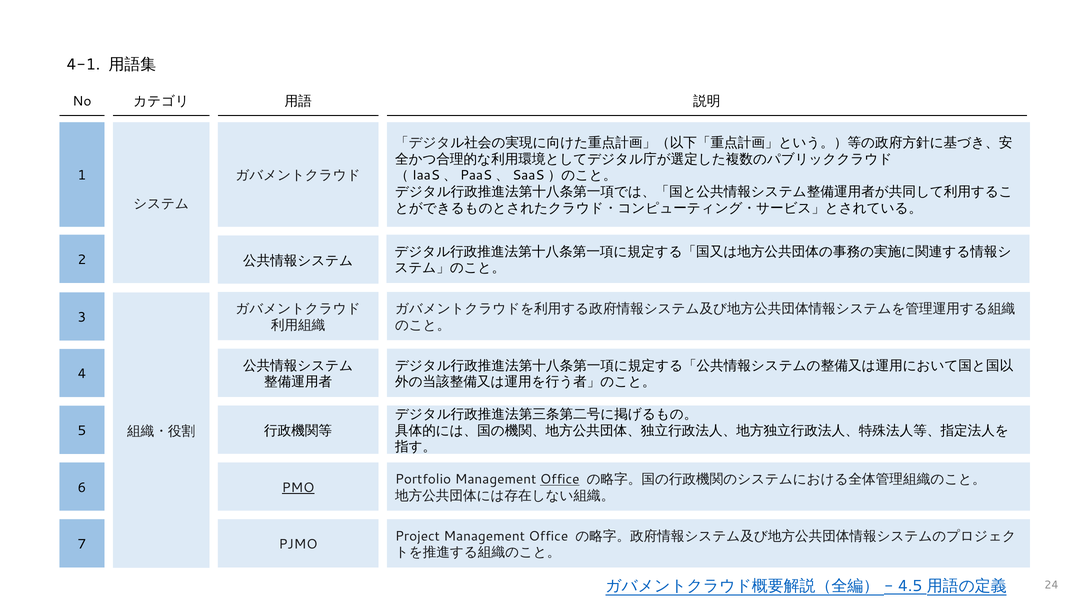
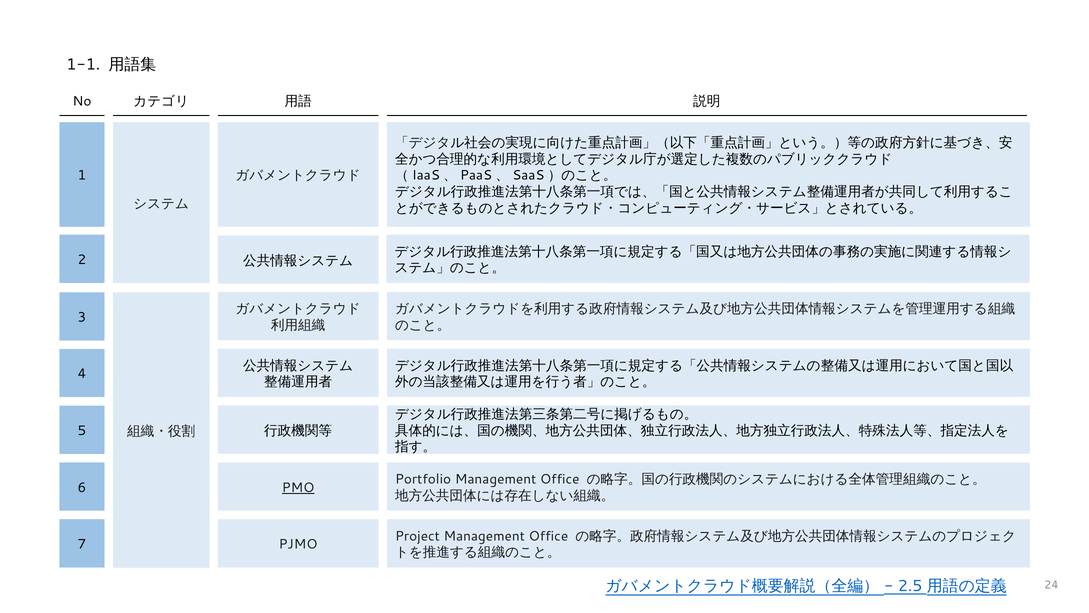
4-1: 4-1 -> 1-1 (83, 64)
Office underline: present -> none (560, 479)
4.5: 4.5 -> 2.5 (910, 585)
